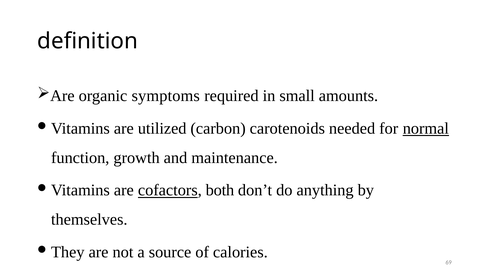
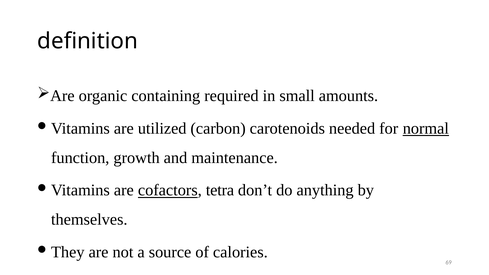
symptoms: symptoms -> containing (166, 96)
both: both -> tetra (220, 190)
